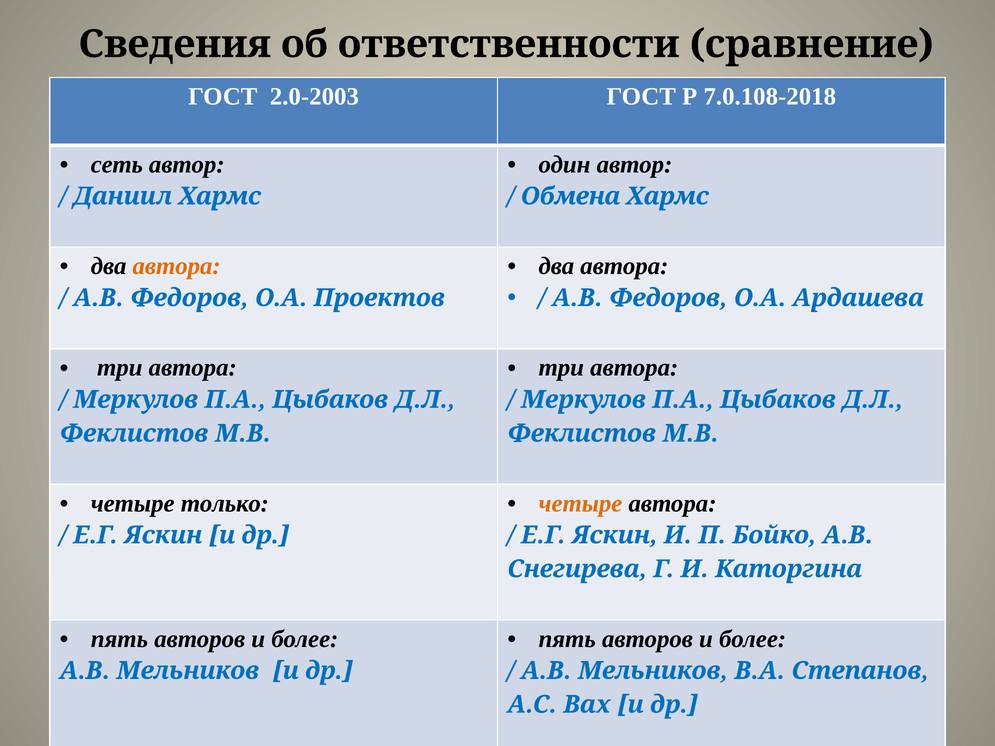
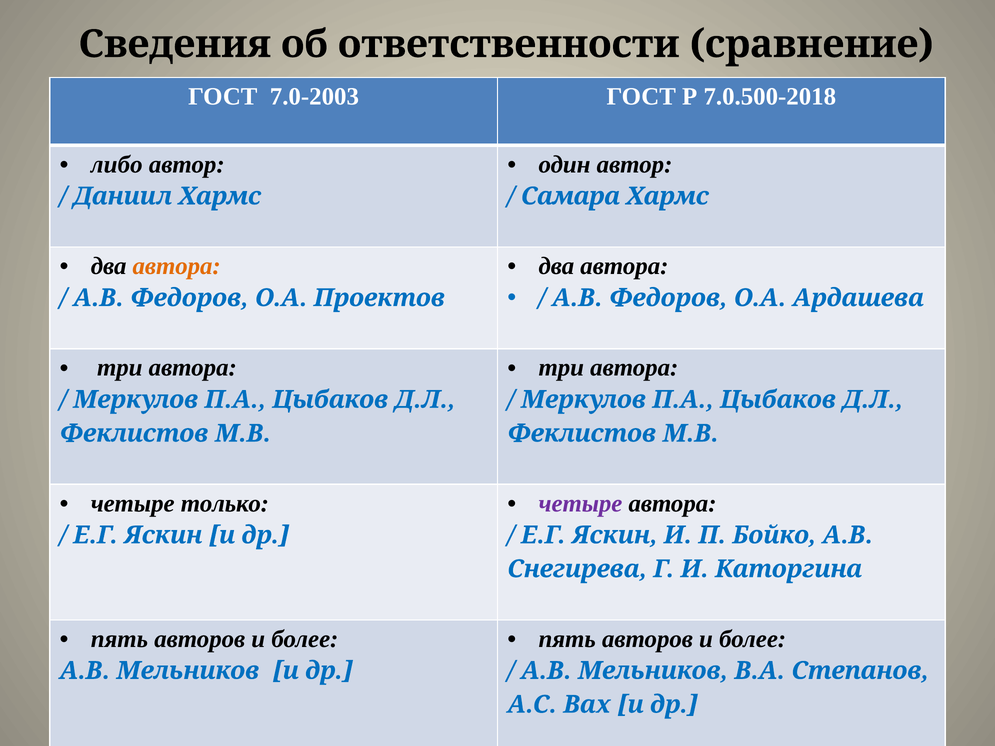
2.0-2003: 2.0-2003 -> 7.0-2003 (314, 97)
7.0.108-2018: 7.0.108-2018 -> 7.0.500-2018 (770, 97)
сеть: сеть -> либо (117, 164)
Обмена: Обмена -> Самара (571, 196)
четыре colour: orange -> purple (580, 503)
